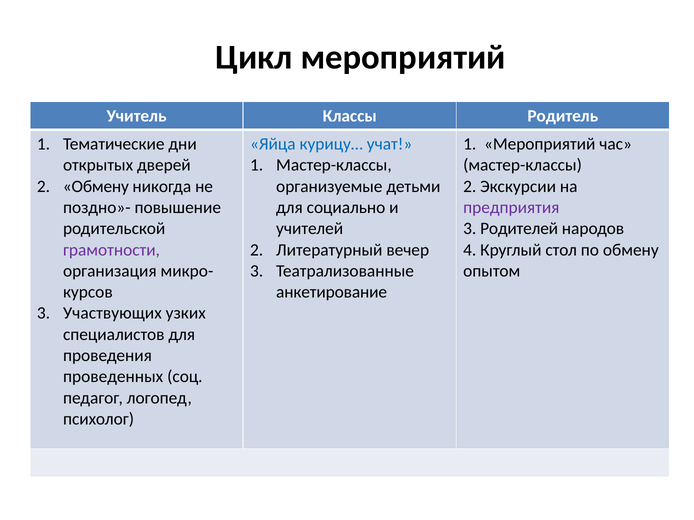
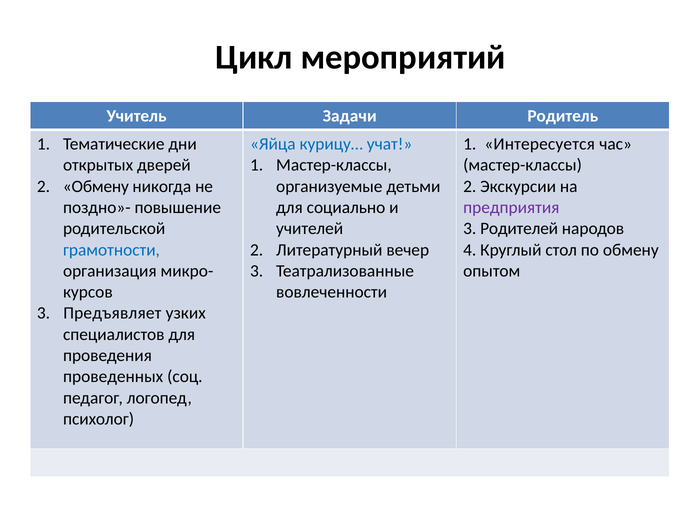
Классы: Классы -> Задачи (350, 116)
1 Мероприятий: Мероприятий -> Интересуется (540, 144)
грамотности colour: purple -> blue (111, 250)
анкетирование: анкетирование -> вовлеченности (332, 292)
Участвующих: Участвующих -> Предъявляет (112, 314)
